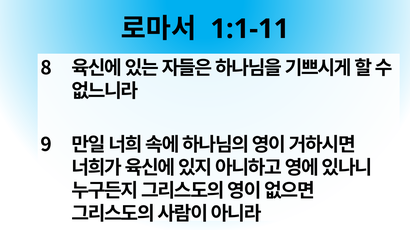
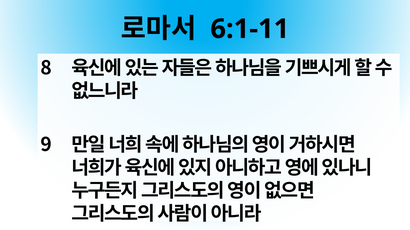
1:1-11: 1:1-11 -> 6:1-11 (250, 29)
